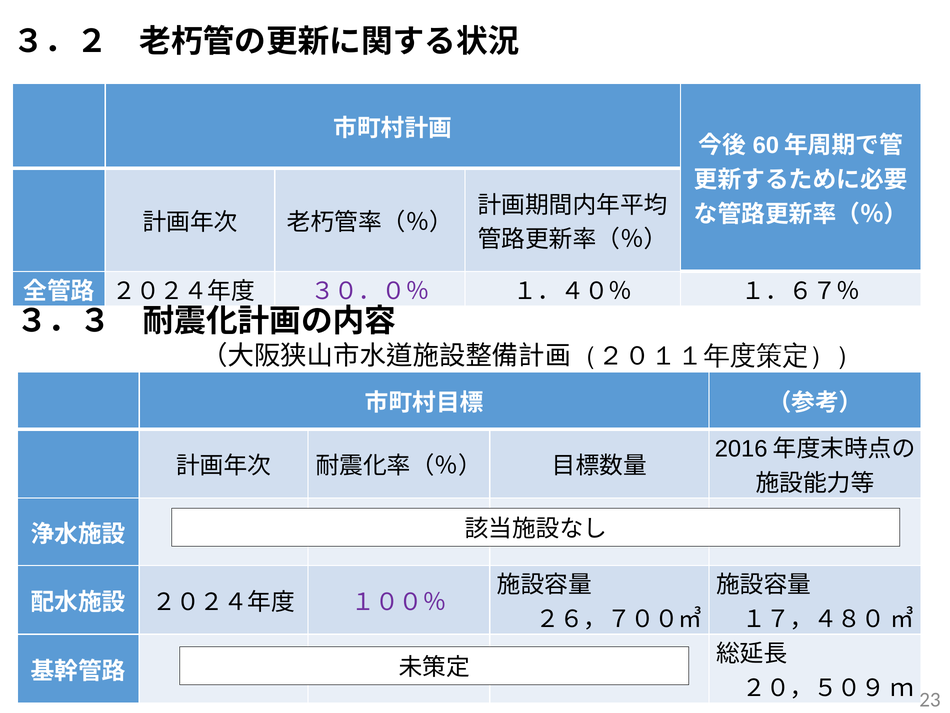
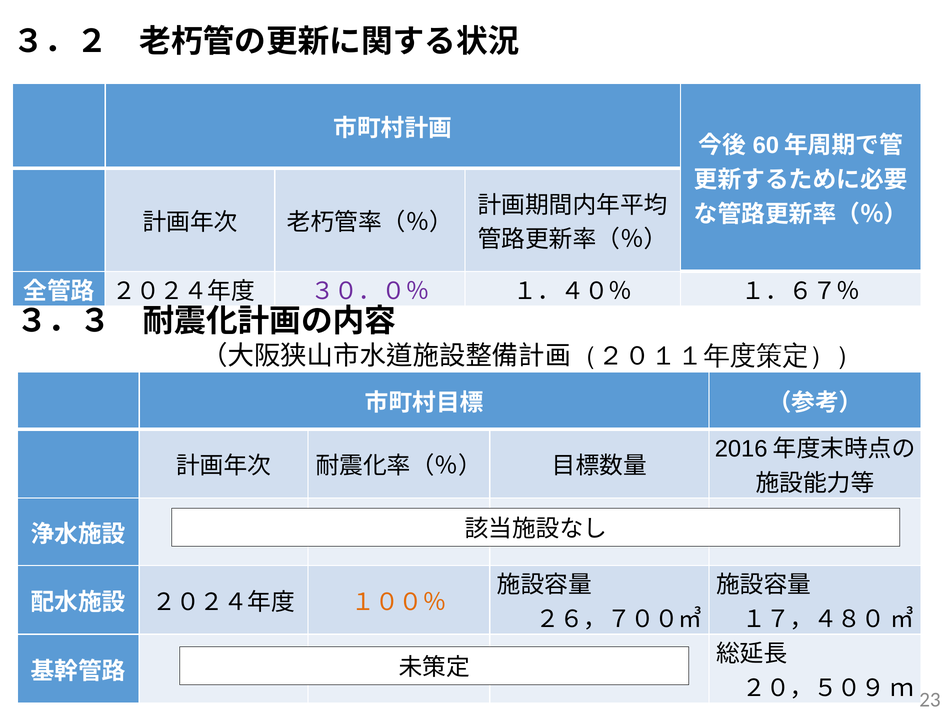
１００％ colour: purple -> orange (399, 602)
